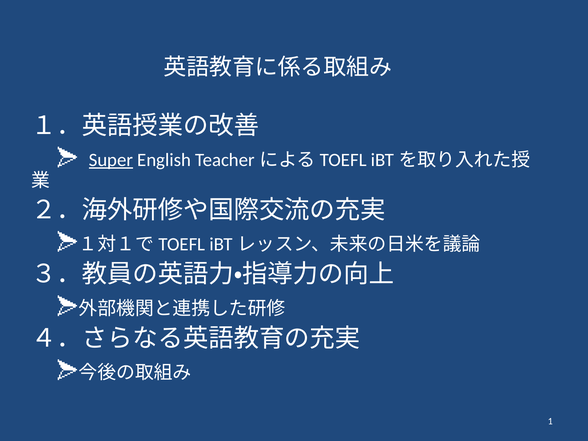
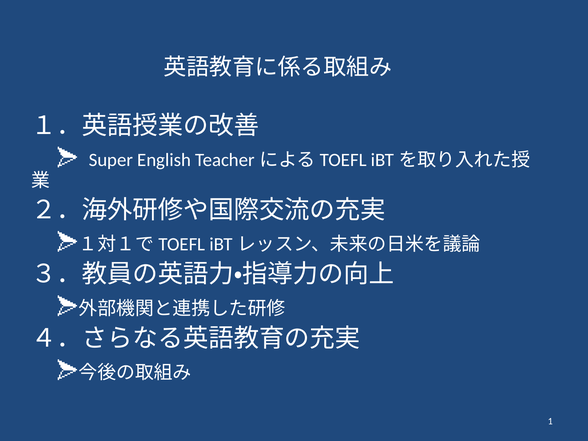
Super underline: present -> none (111, 160)
